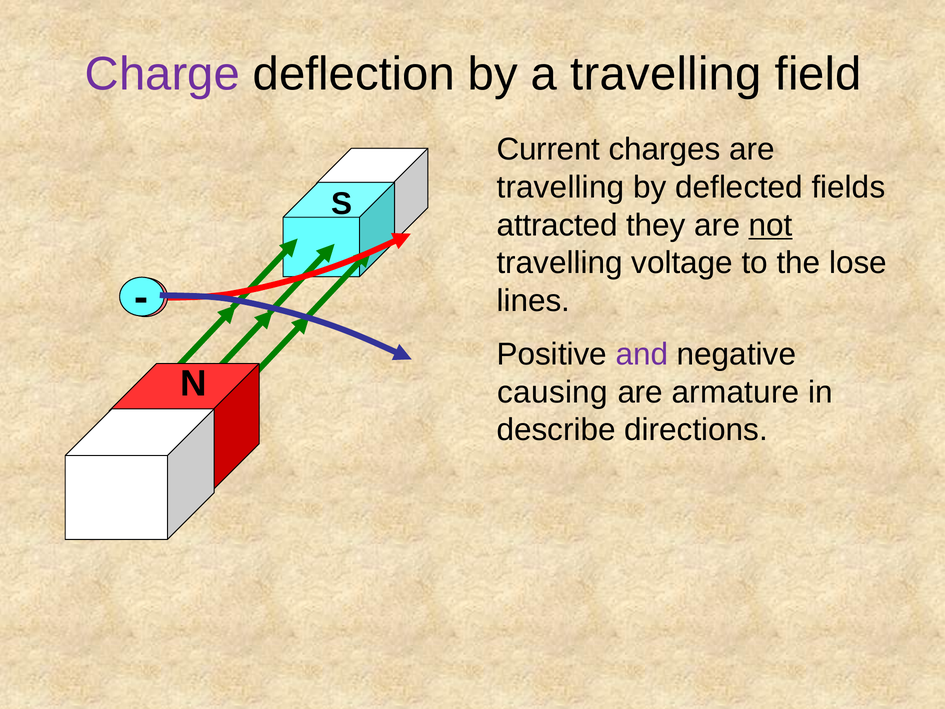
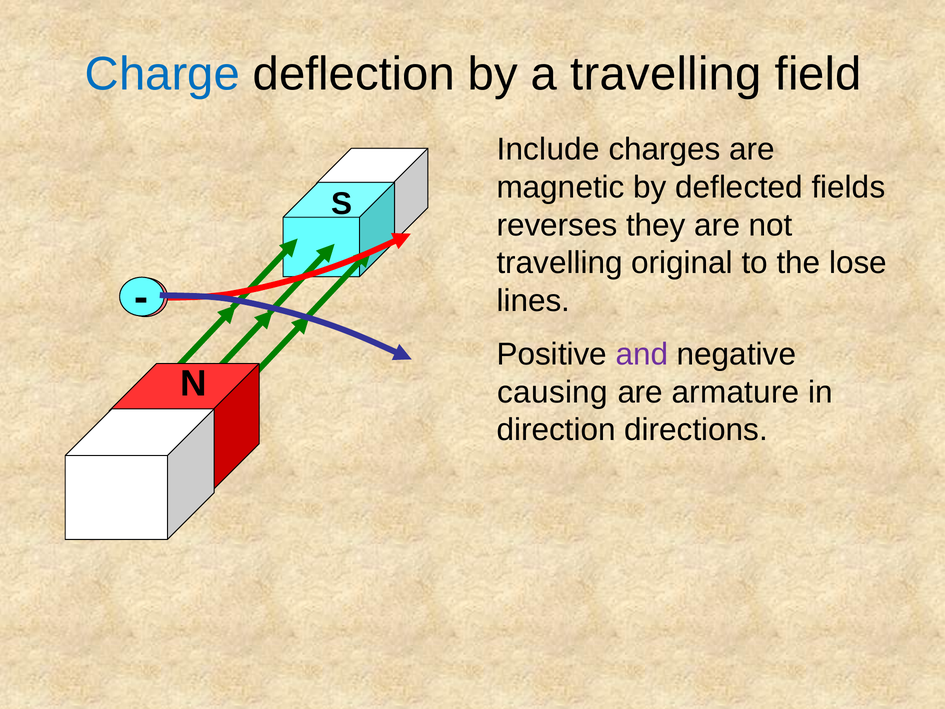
Charge colour: purple -> blue (162, 74)
Current: Current -> Include (548, 149)
travelling: travelling -> magnetic (561, 187)
attracted: attracted -> reverses (557, 225)
not underline: present -> none (771, 225)
voltage: voltage -> original (682, 263)
describe: describe -> direction (556, 430)
